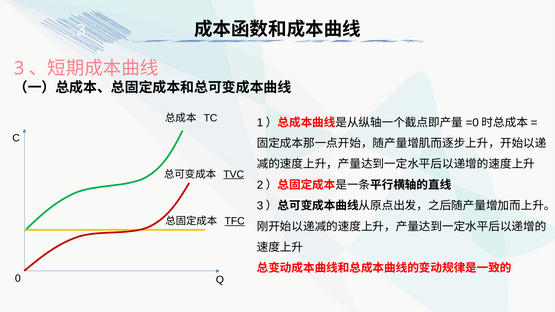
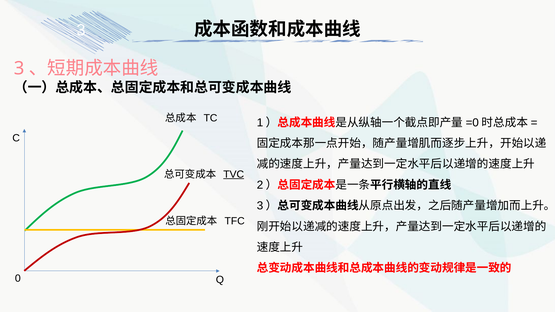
TFC underline: present -> none (235, 221)
